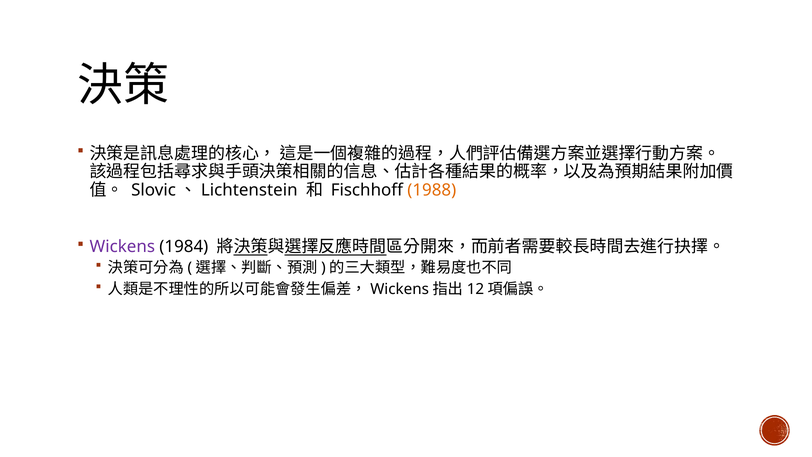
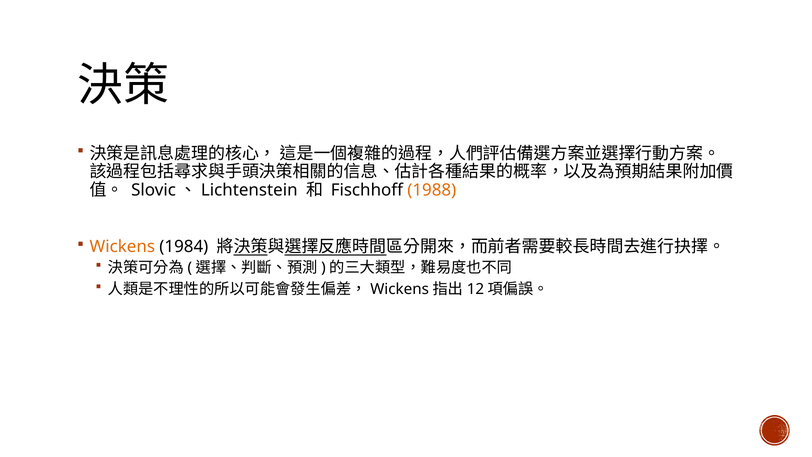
Wickens colour: purple -> orange (122, 247)
